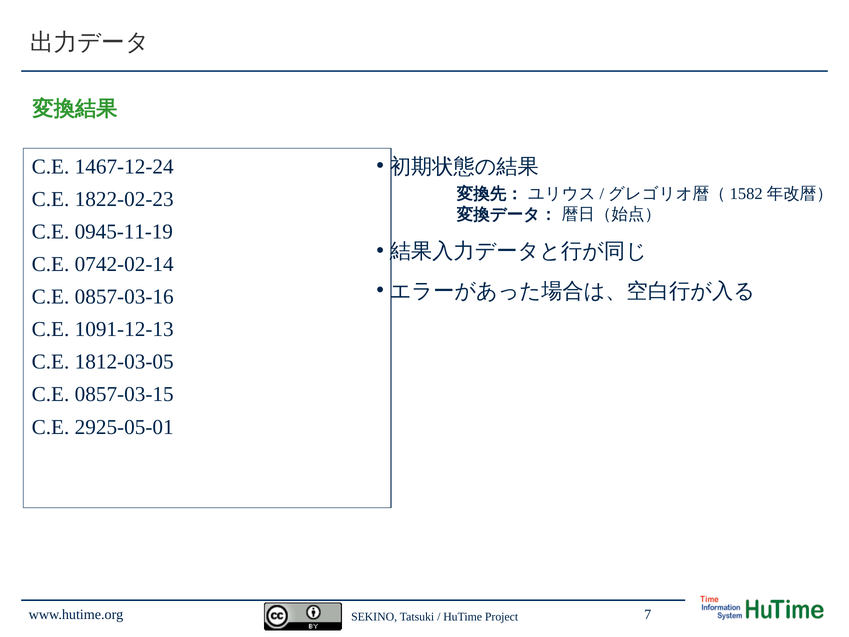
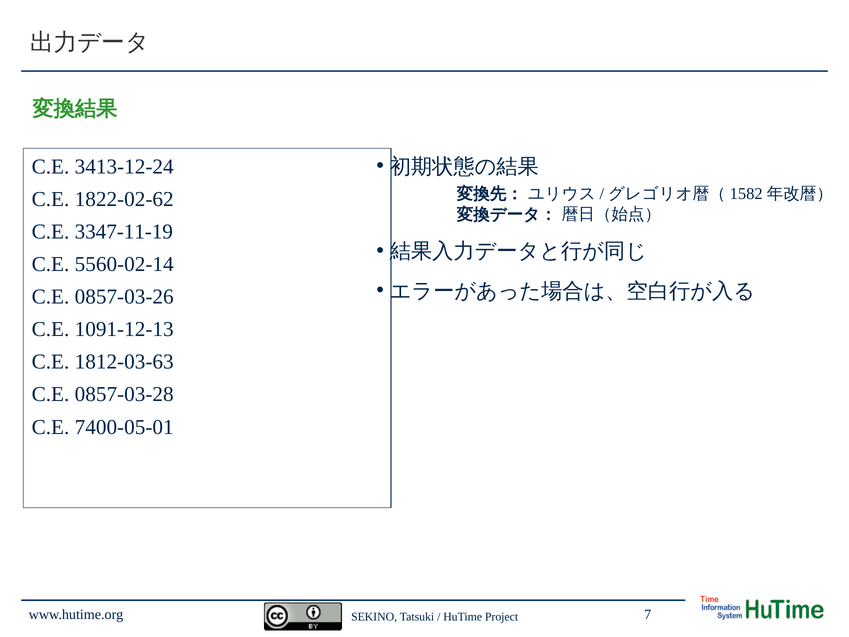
1467-12-24: 1467-12-24 -> 3413-12-24 (124, 166)
1822-02-23: 1822-02-23 -> 1822-02-62 (124, 199)
0945-11-19: 0945-11-19 -> 3347-11-19 (124, 232)
0742-02-14: 0742-02-14 -> 5560-02-14 (124, 264)
0857-03-16: 0857-03-16 -> 0857-03-26 (124, 297)
1812-03-05: 1812-03-05 -> 1812-03-63 (124, 362)
0857-03-15: 0857-03-15 -> 0857-03-28 (124, 394)
2925-05-01: 2925-05-01 -> 7400-05-01 (124, 427)
